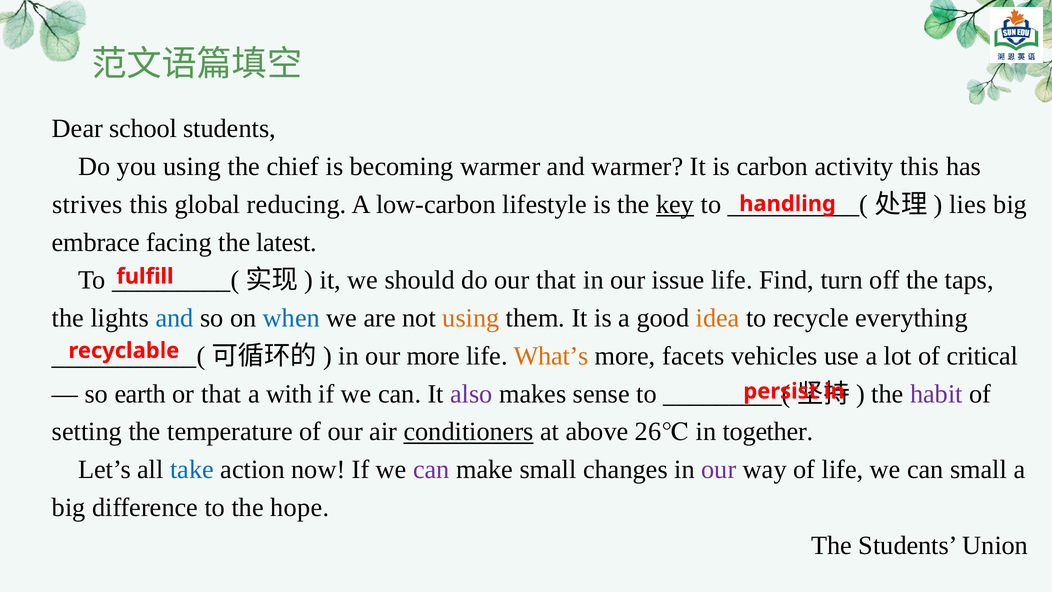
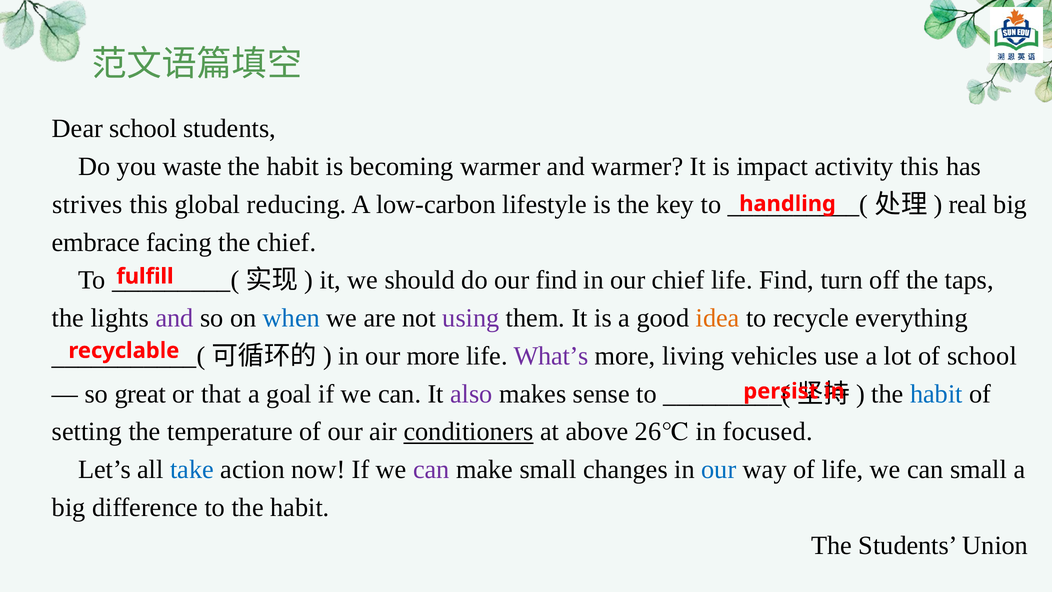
you using: using -> waste (192, 166)
chief: chief -> habit (293, 166)
carbon: carbon -> impact (772, 166)
key underline: present -> none (675, 204)
lies: lies -> real (968, 204)
the latest: latest -> chief (287, 242)
our that: that -> find (556, 280)
our issue: issue -> chief (678, 280)
and colour: blue -> purple (175, 318)
using colour: orange -> purple (471, 318)
What’s colour: orange -> purple (551, 356)
facets: facets -> living (693, 356)
of critical: critical -> school (982, 356)
earth: earth -> great (140, 394)
with: with -> goal (289, 394)
habit colour: purple -> blue (936, 394)
together: together -> focused (768, 432)
our colour: purple -> blue (719, 469)
to the hope: hope -> habit (300, 507)
